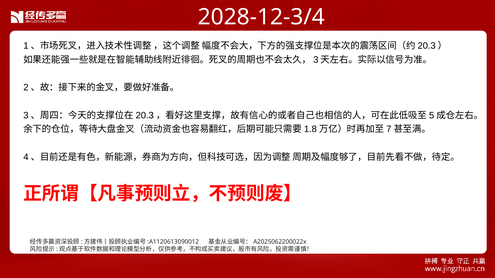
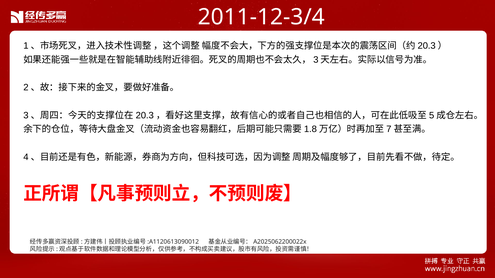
2028-12-3/4: 2028-12-3/4 -> 2011-12-3/4 (261, 17)
